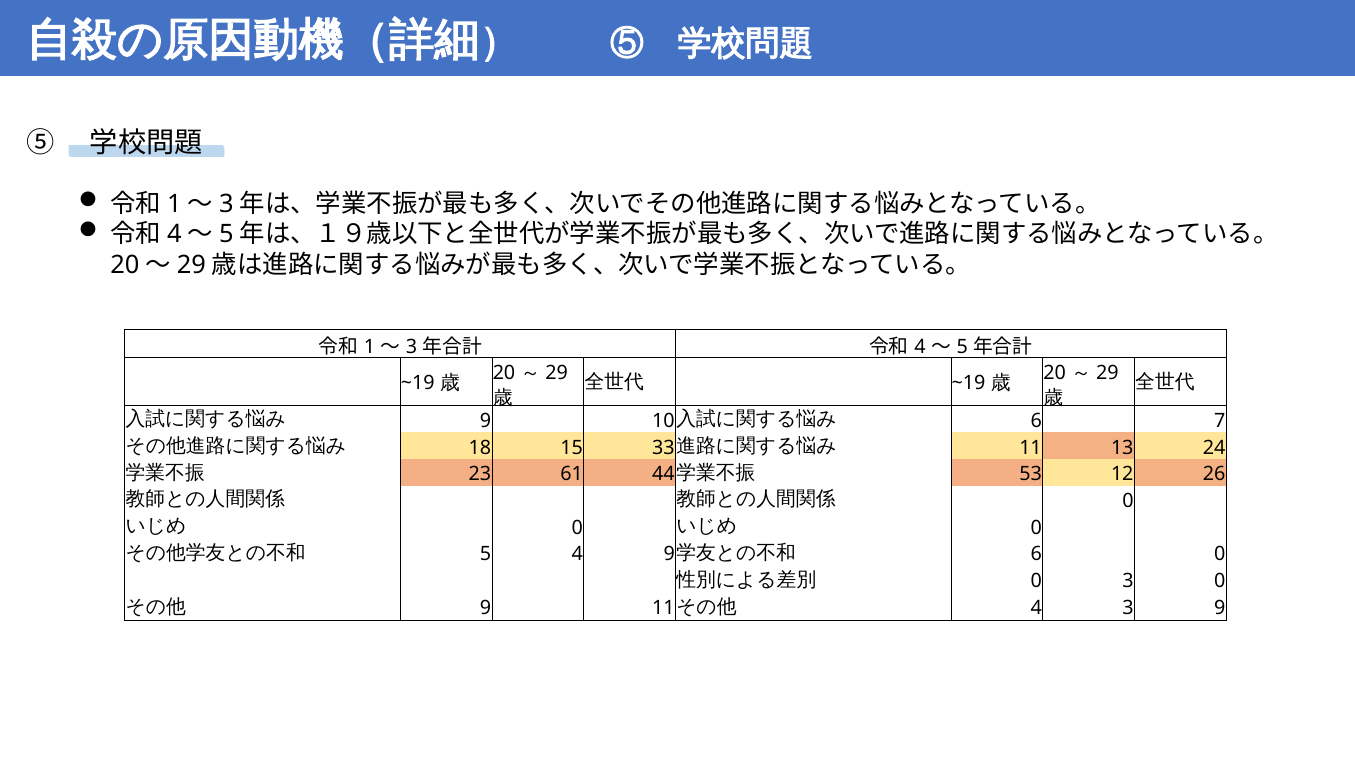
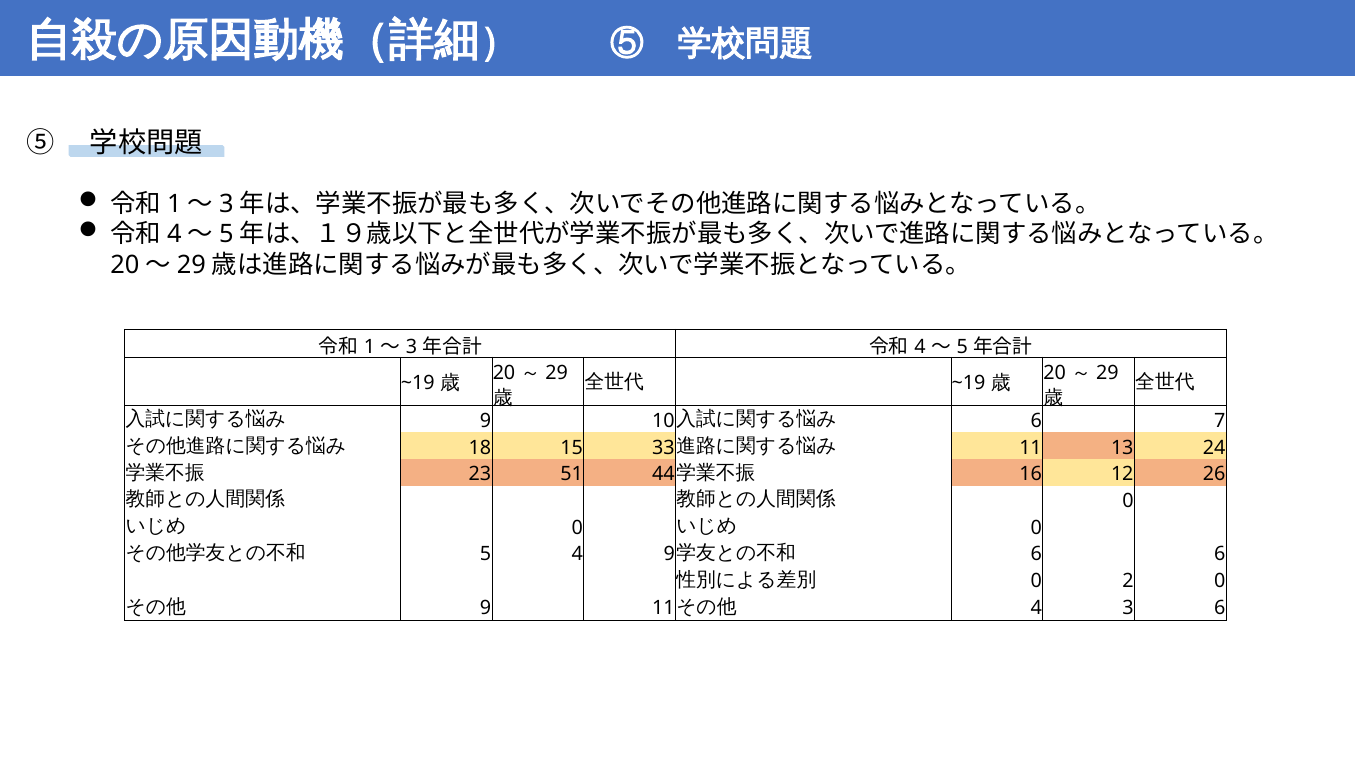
61: 61 -> 51 (572, 474)
53: 53 -> 16 (1031, 474)
6 0: 0 -> 6 (1220, 555)
0 3: 3 -> 2 (1128, 581)
3 9: 9 -> 6 (1220, 608)
